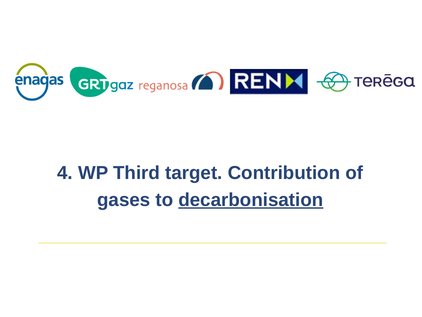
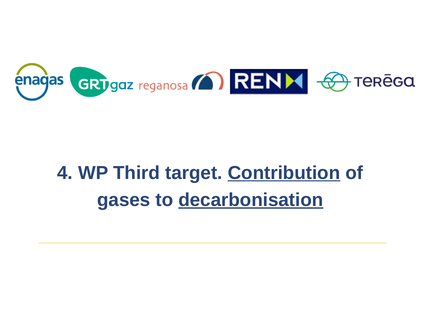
Contribution underline: none -> present (284, 173)
